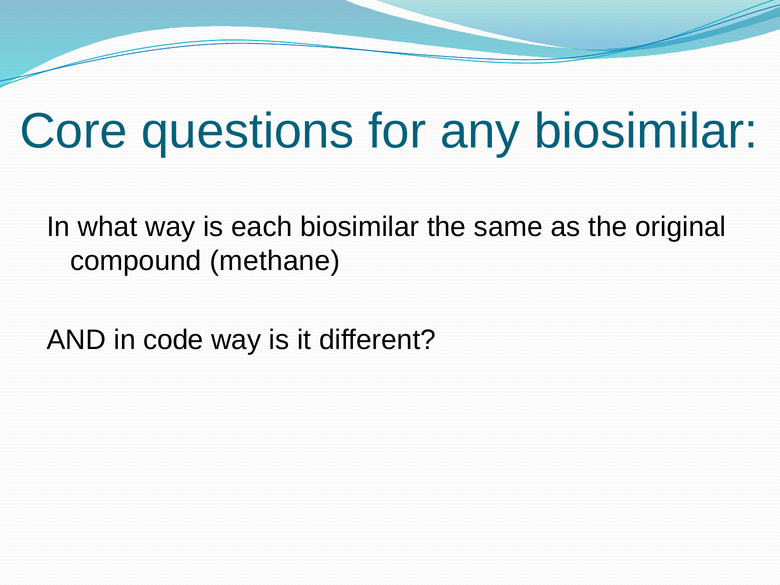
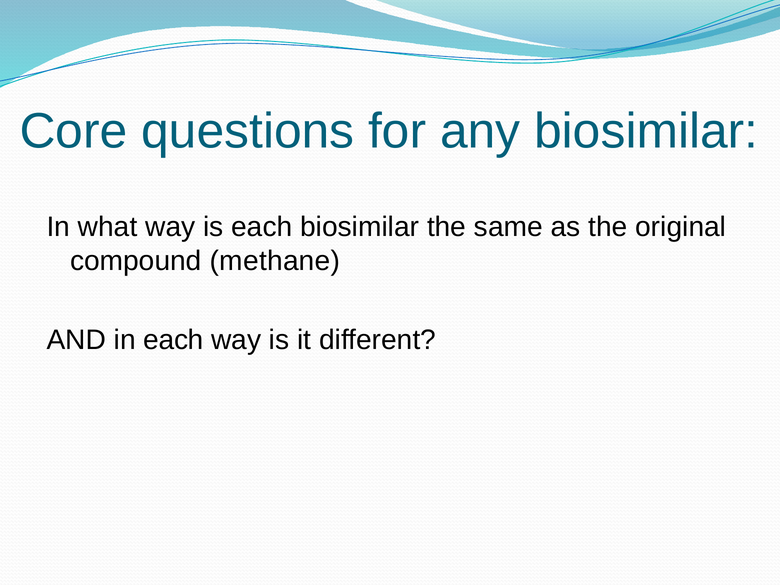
in code: code -> each (174, 340)
